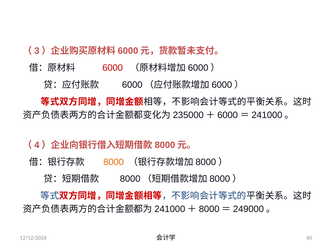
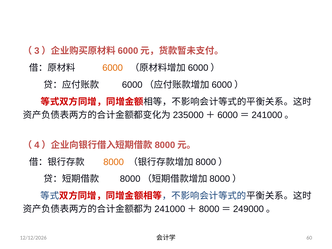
6000 colour: red -> orange (113, 68)
